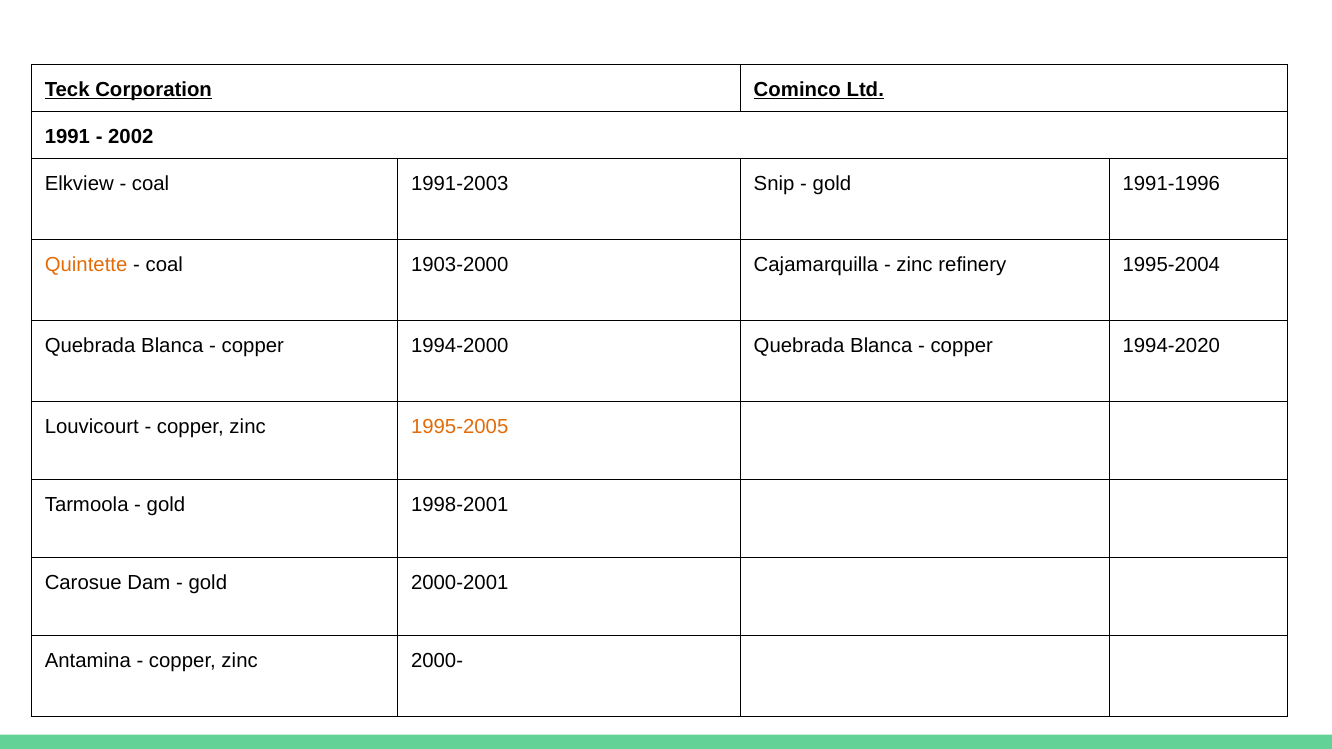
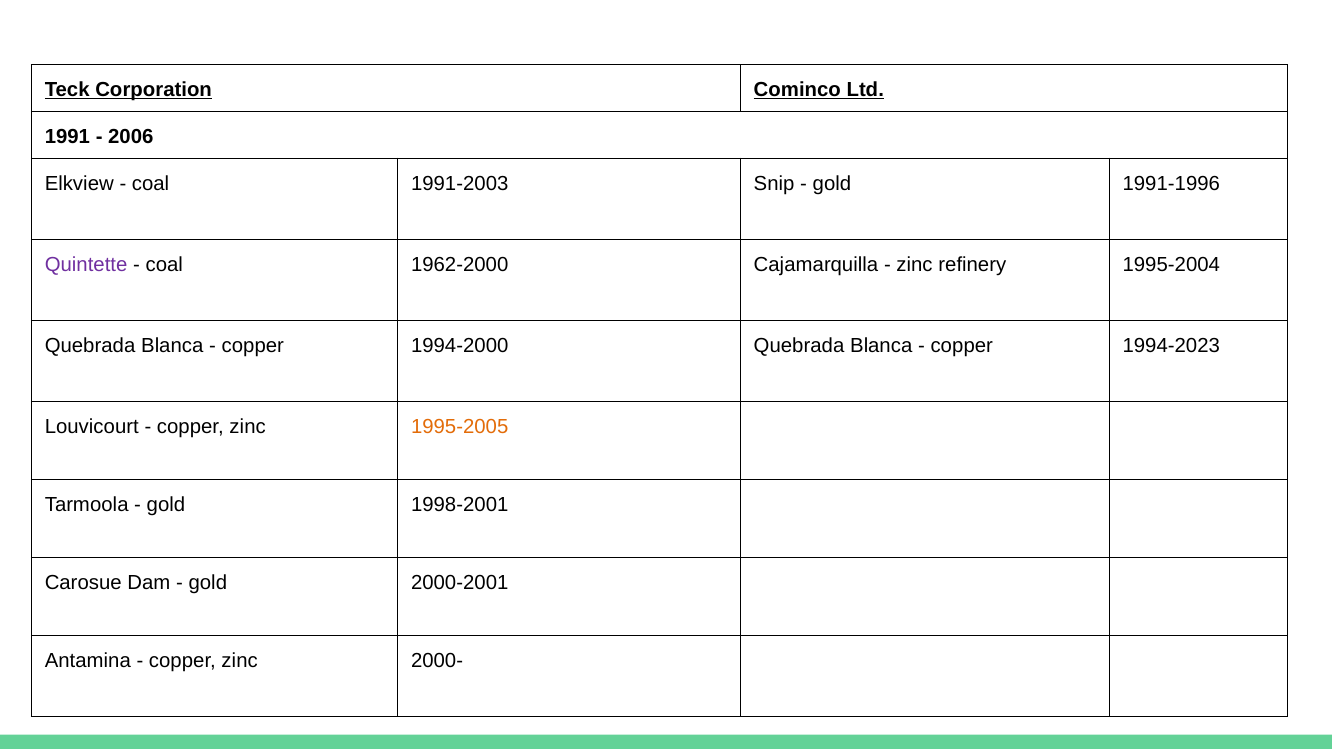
2002: 2002 -> 2006 (131, 137)
Quintette colour: orange -> purple (86, 265)
1903-2000: 1903-2000 -> 1962-2000 (460, 265)
1994-2020: 1994-2020 -> 1994-2023 (1171, 346)
